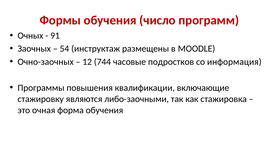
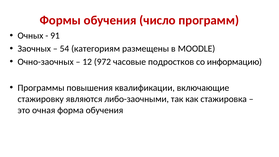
инструктаж: инструктаж -> категориям (96, 49)
744: 744 -> 972 (102, 62)
информация: информация -> информацию (234, 62)
